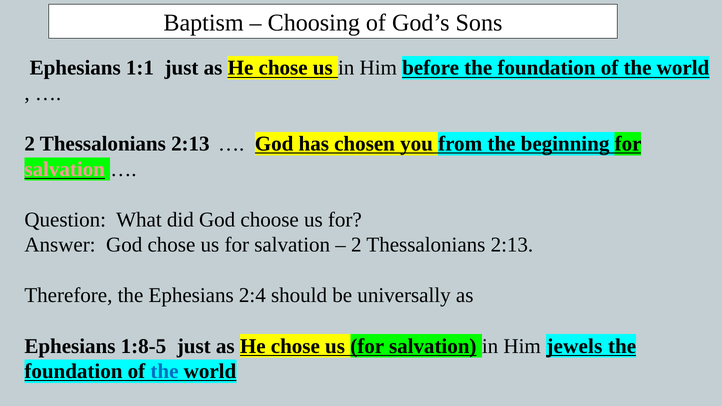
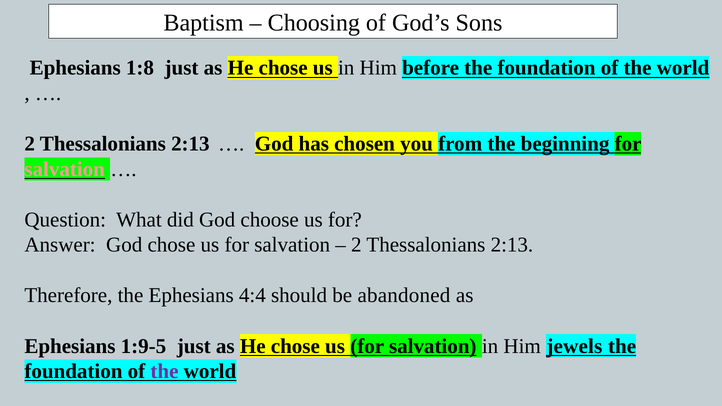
1:1: 1:1 -> 1:8 (140, 68)
2:4: 2:4 -> 4:4 (252, 296)
universally: universally -> abandoned (404, 296)
1:8-5: 1:8-5 -> 1:9-5 (143, 346)
the colour: blue -> purple (164, 371)
